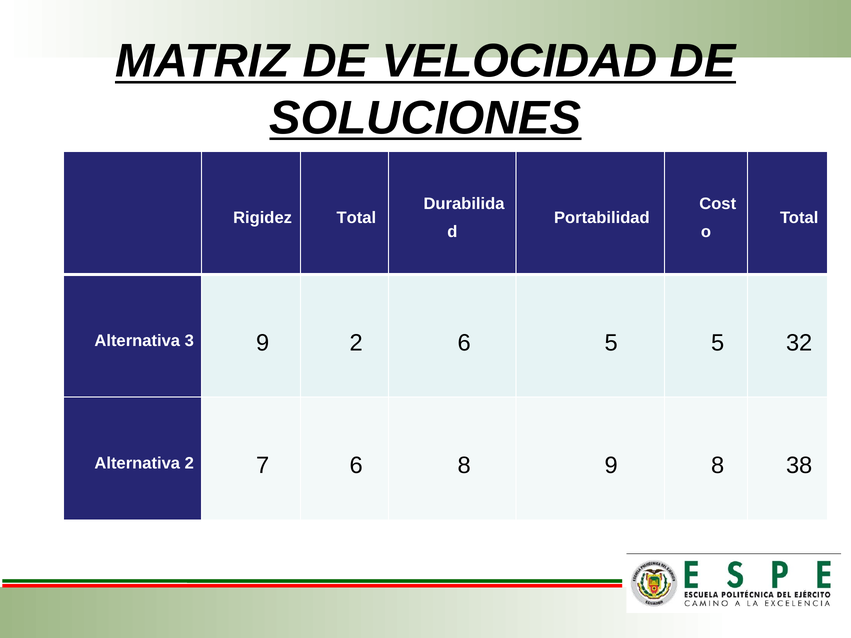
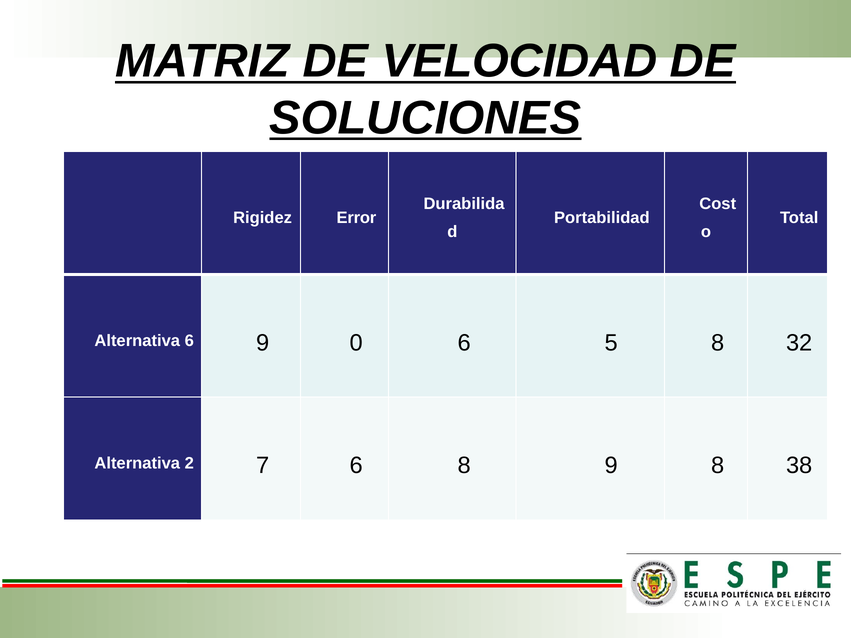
Rigidez Total: Total -> Error (356, 218)
Alternativa 3: 3 -> 6 (189, 341)
9 2: 2 -> 0 (356, 343)
5 5: 5 -> 8 (718, 343)
